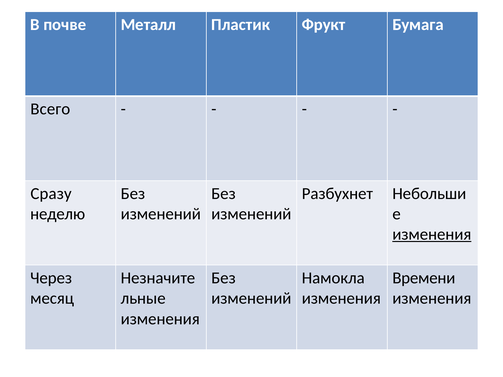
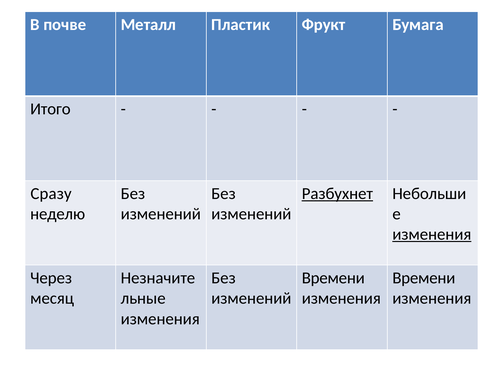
Всего: Всего -> Итого (50, 109)
Разбухнет underline: none -> present (337, 194)
Намокла: Намокла -> Времени (333, 278)
